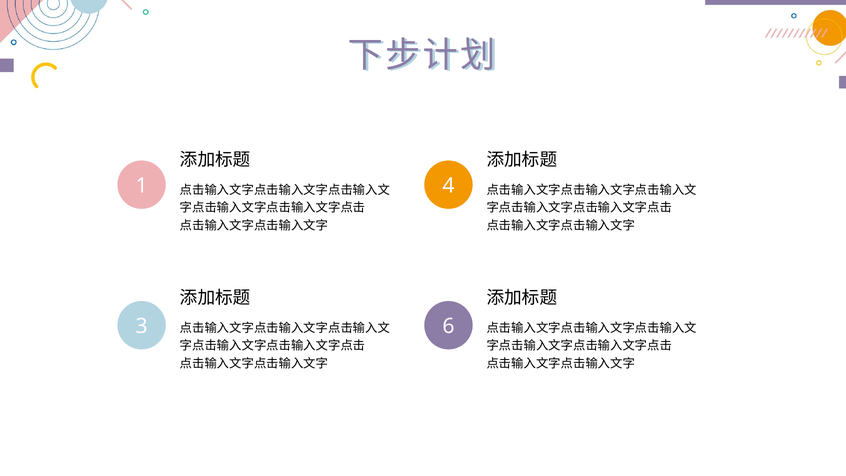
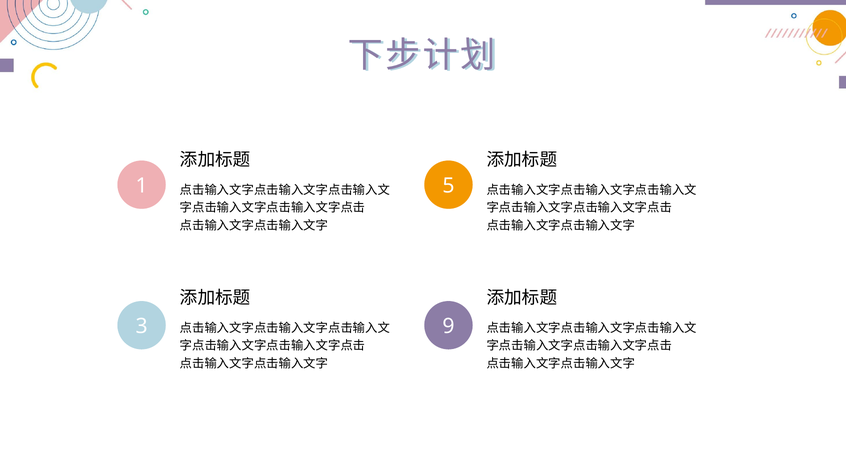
4: 4 -> 5 (448, 186)
6: 6 -> 9 (448, 326)
